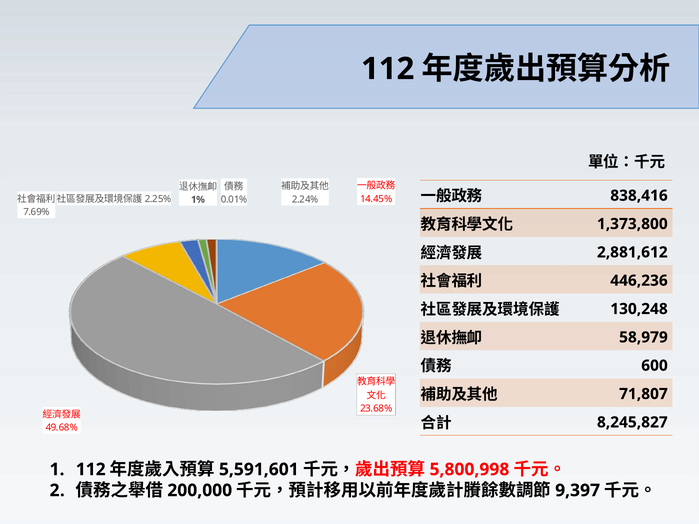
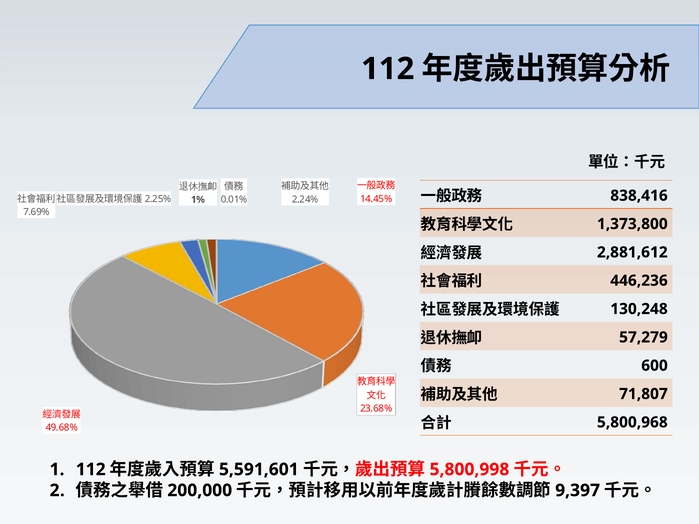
58,979: 58,979 -> 57,279 (643, 337)
8,245,827: 8,245,827 -> 5,800,968 (632, 422)
